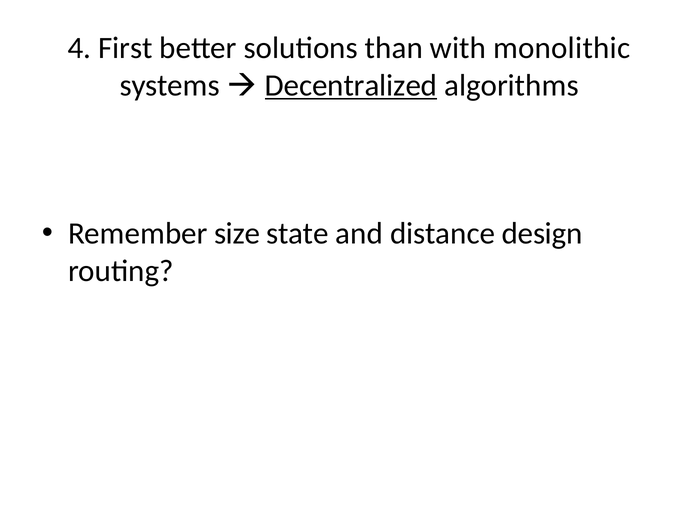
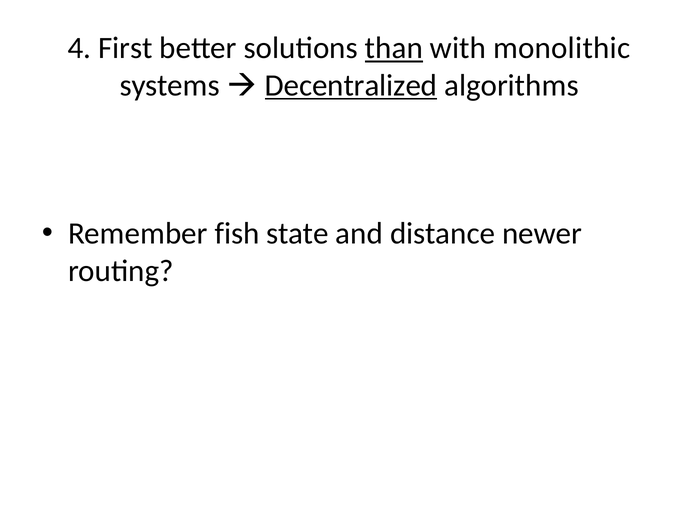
than underline: none -> present (394, 48)
size: size -> fish (237, 234)
design: design -> newer (542, 234)
